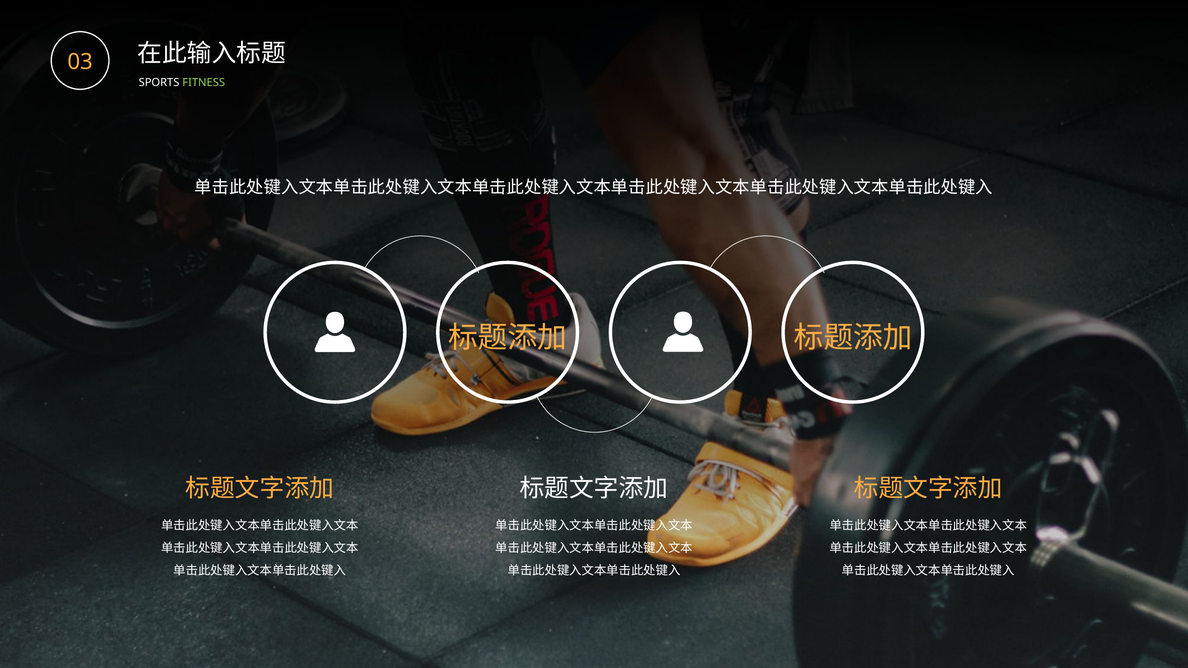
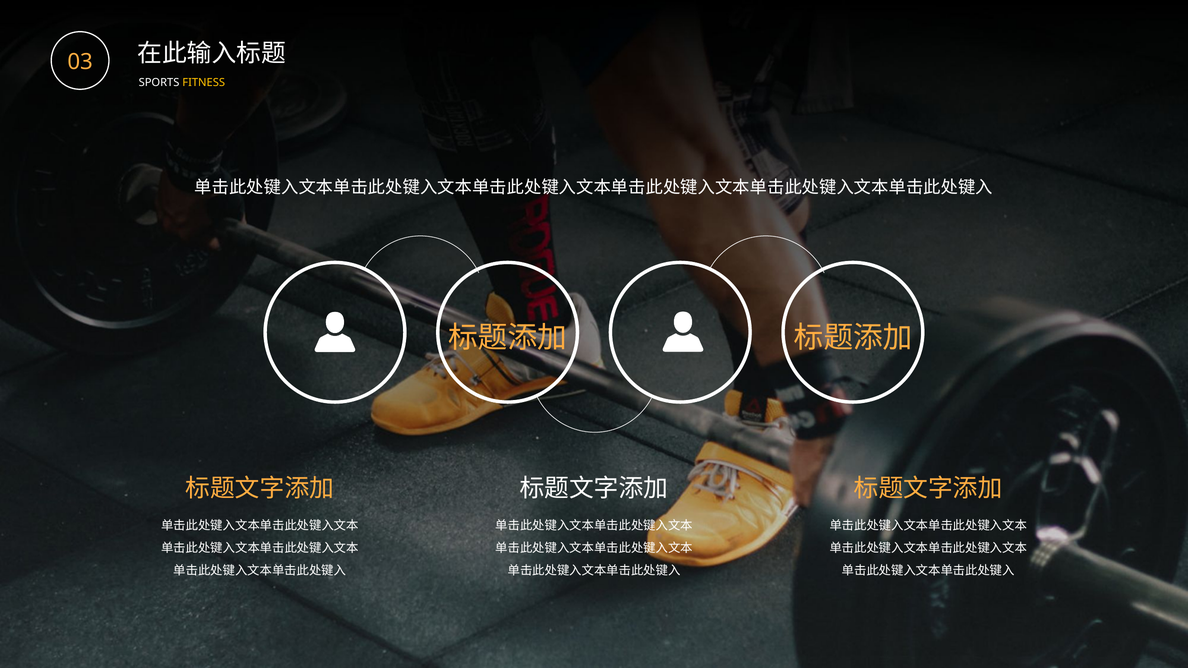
FITNESS colour: light green -> yellow (204, 83)
